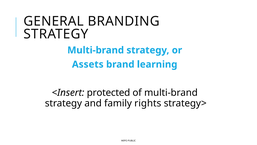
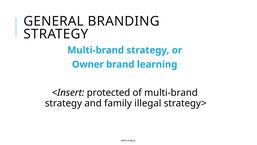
Assets: Assets -> Owner (88, 64)
rights: rights -> illegal (148, 103)
